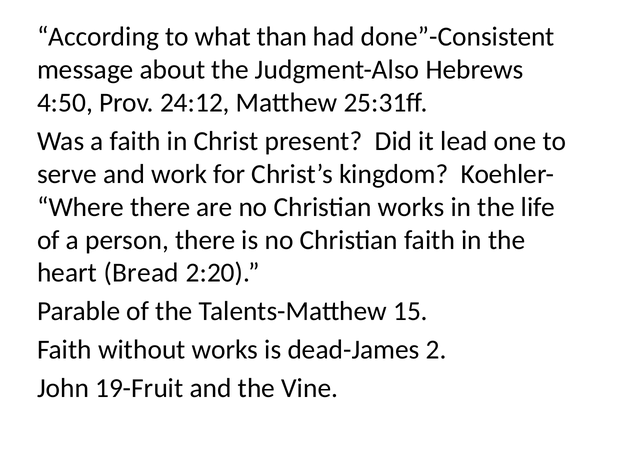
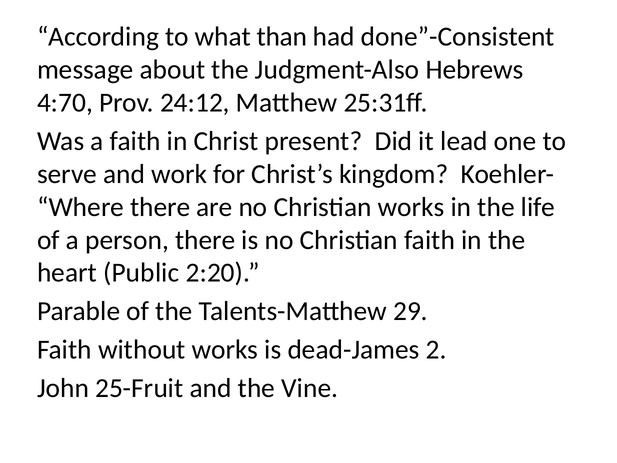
4:50: 4:50 -> 4:70 (65, 103)
Bread: Bread -> Public (141, 273)
15: 15 -> 29 (411, 311)
19-Fruit: 19-Fruit -> 25-Fruit (139, 388)
